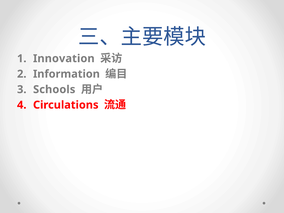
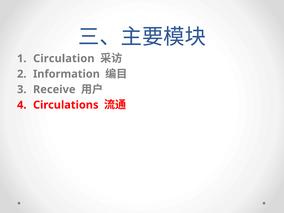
Innovation: Innovation -> Circulation (64, 59)
Schools: Schools -> Receive (54, 89)
